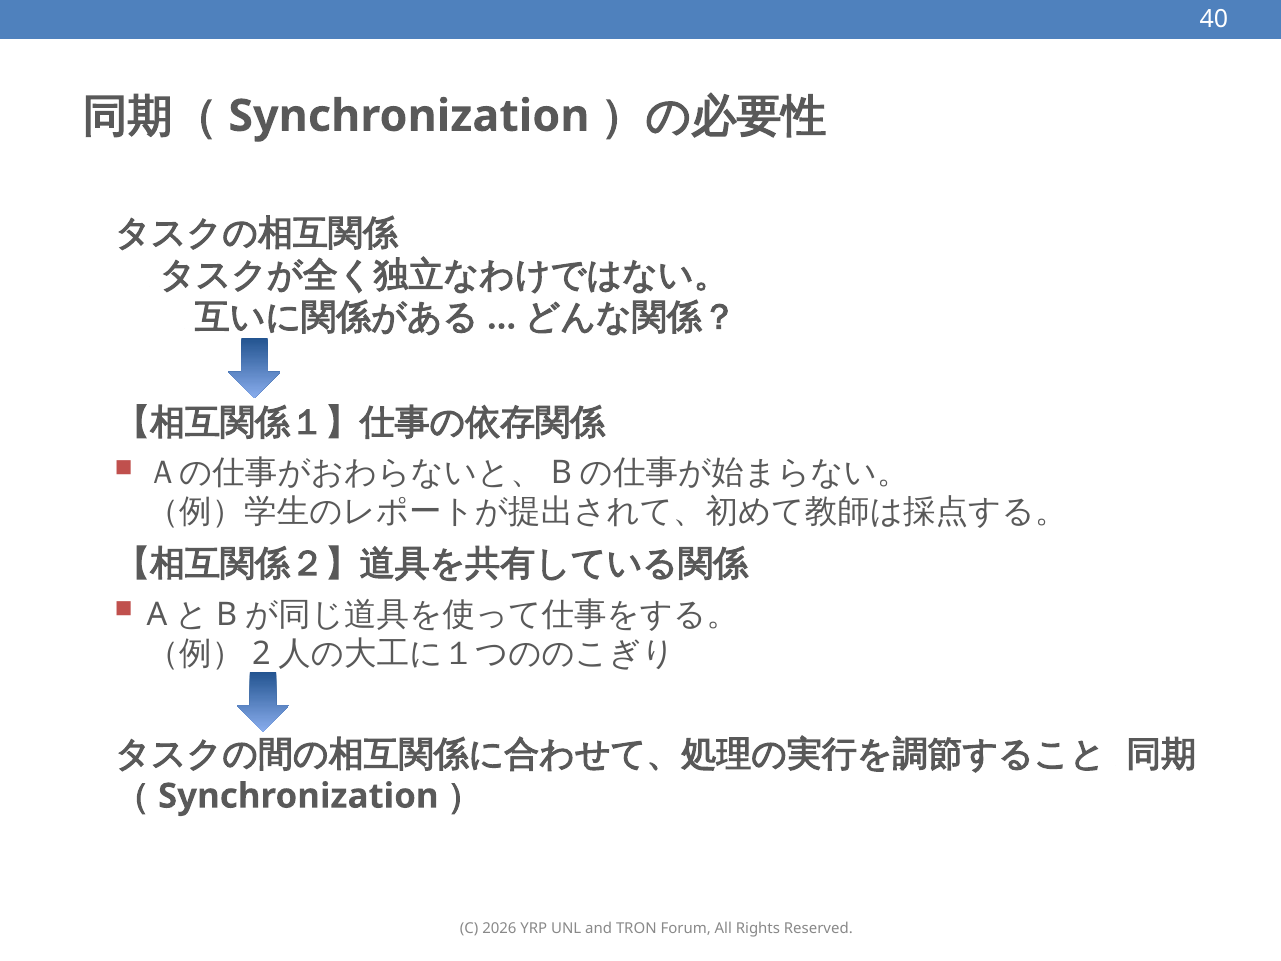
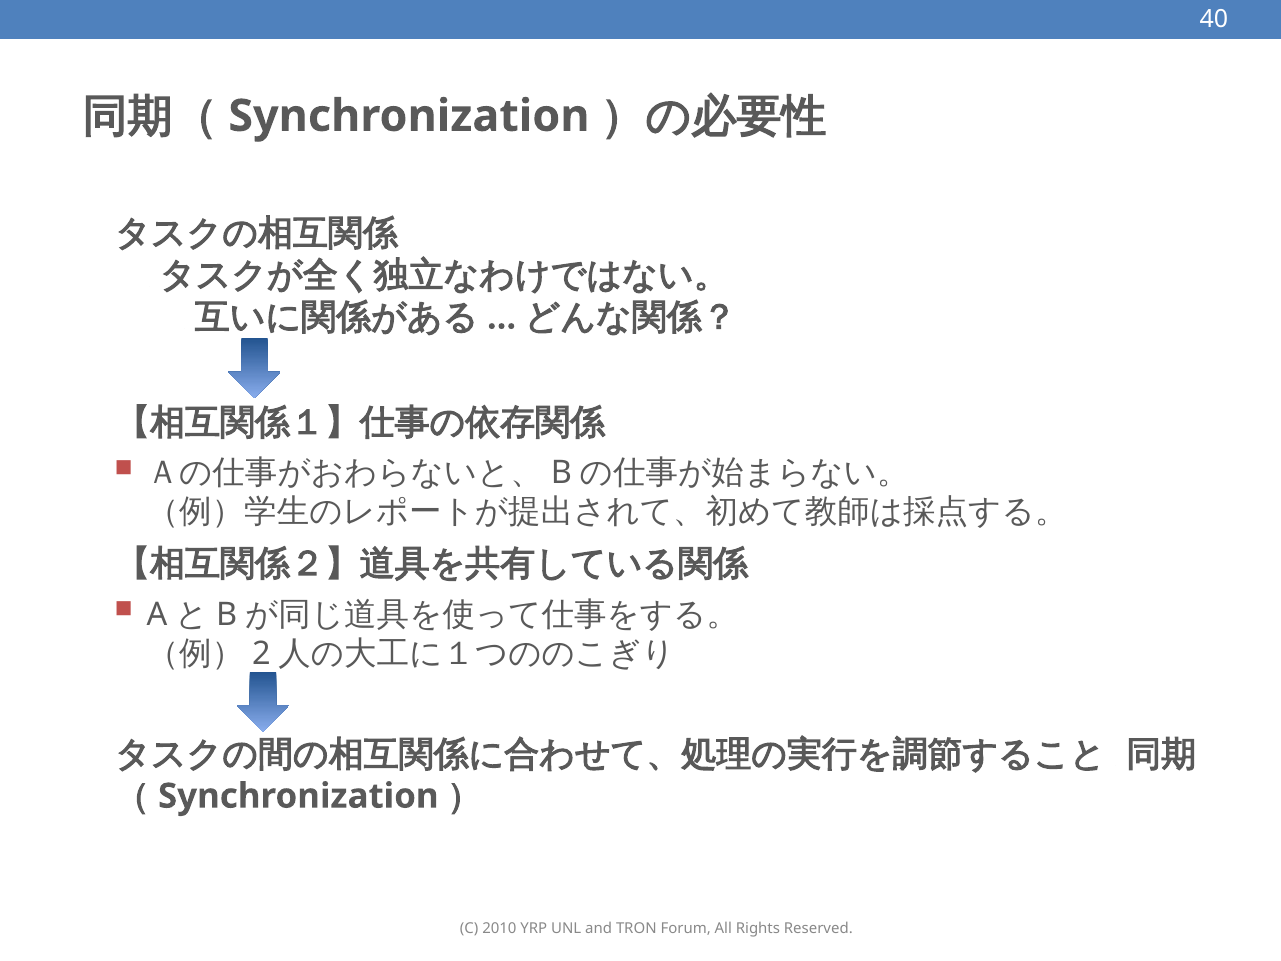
2026: 2026 -> 2010 (499, 929)
